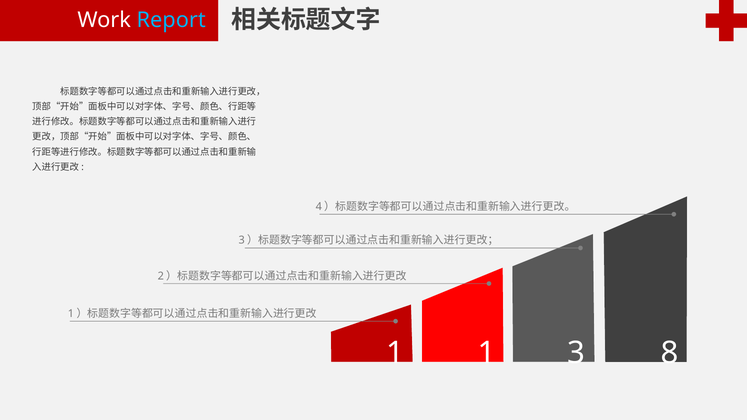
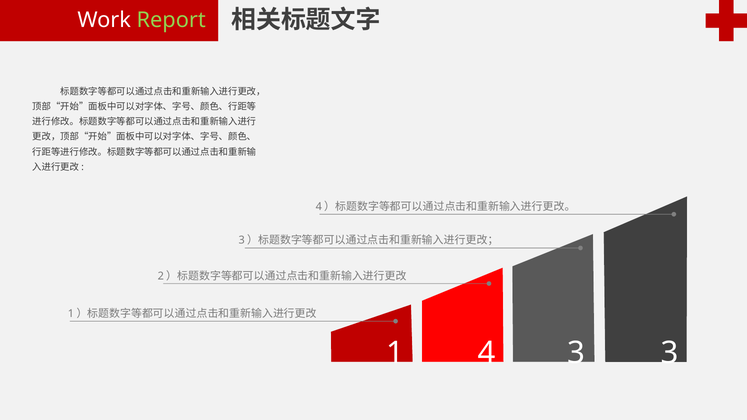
Report colour: light blue -> light green (171, 20)
1 1: 1 -> 4 (486, 353)
3 8: 8 -> 3 (670, 353)
